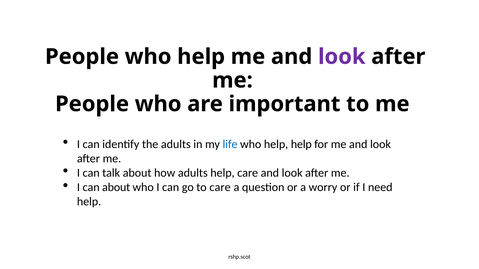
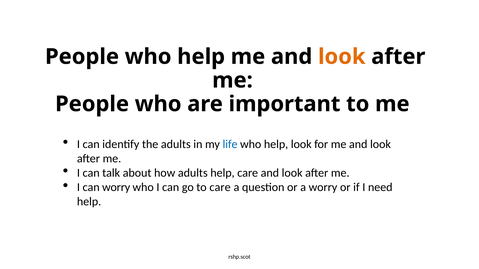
look colour: purple -> orange (342, 57)
help help: help -> look (301, 145)
can about: about -> worry (116, 188)
